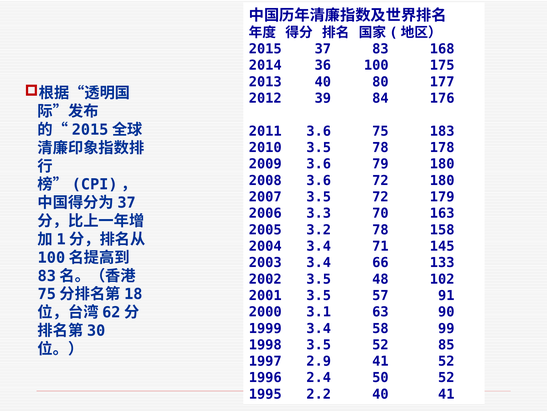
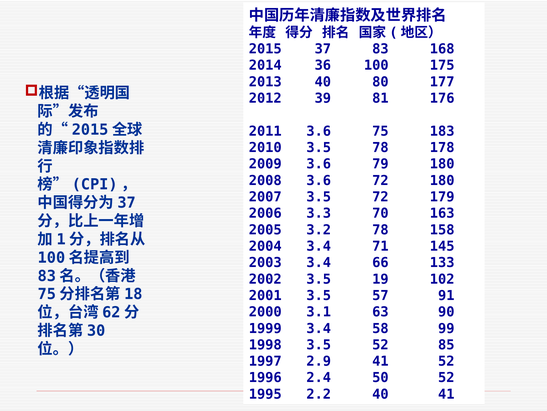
84: 84 -> 81 (380, 98)
48: 48 -> 19 (380, 279)
